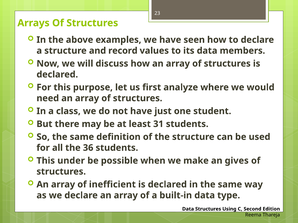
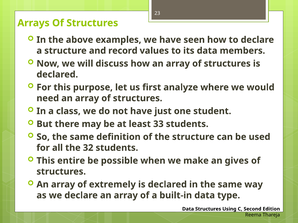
31: 31 -> 33 (158, 124)
36: 36 -> 32 (88, 148)
under: under -> entire (71, 161)
inefficient: inefficient -> extremely (112, 185)
